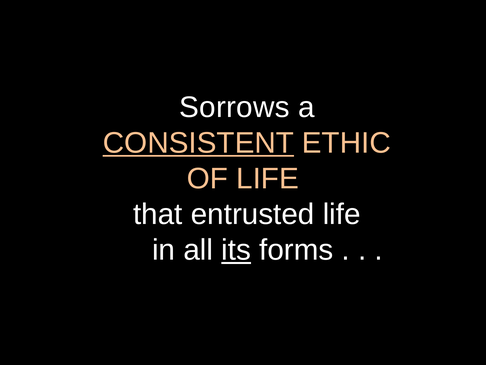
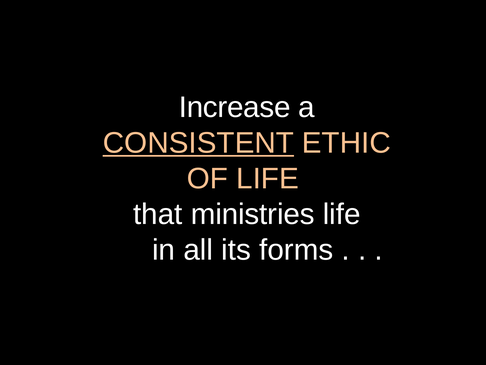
Sorrows: Sorrows -> Increase (235, 107)
entrusted: entrusted -> ministries (253, 214)
its underline: present -> none (236, 250)
